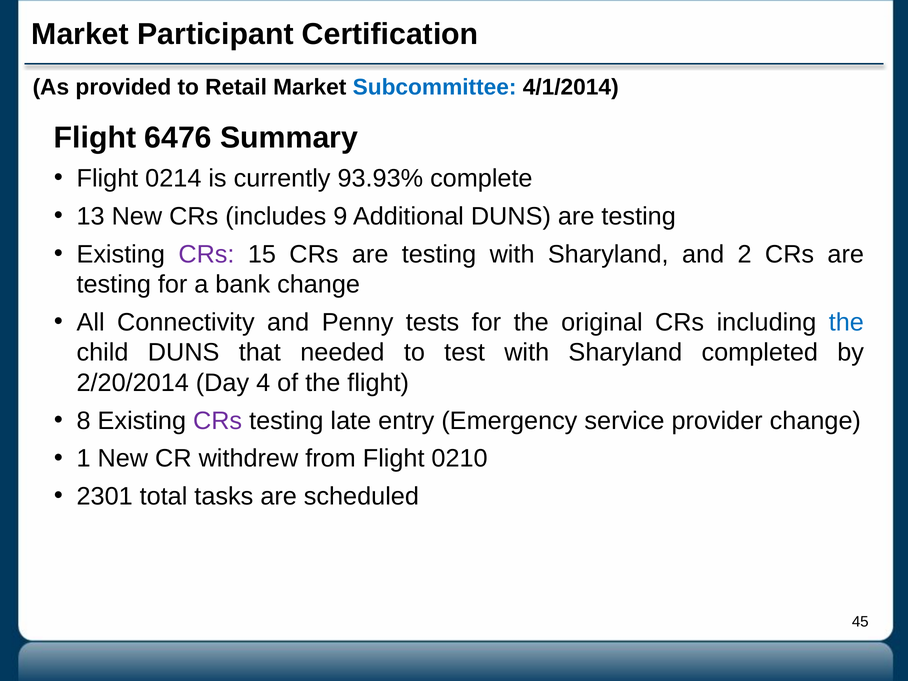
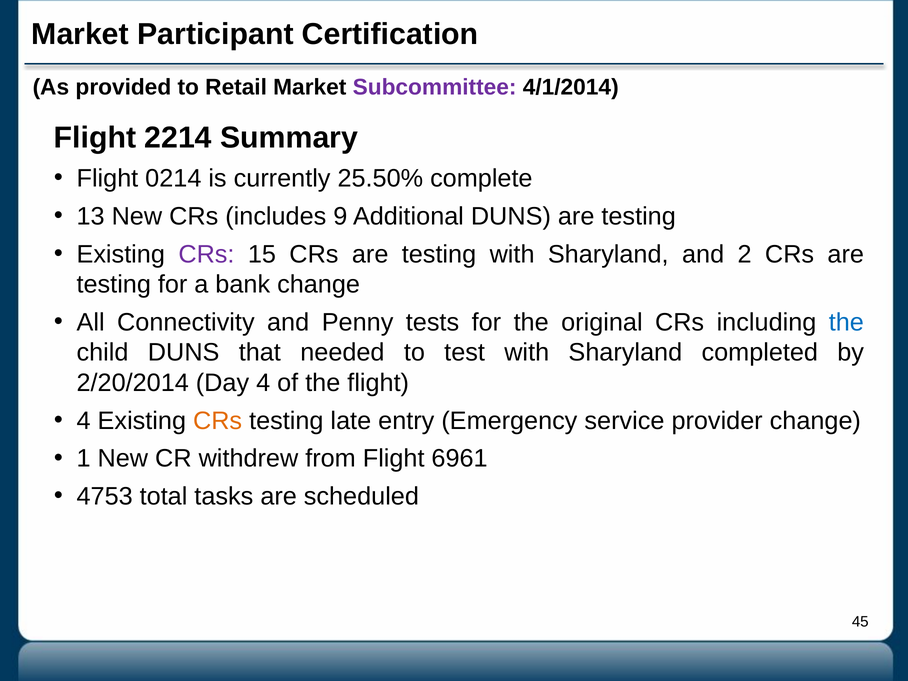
Subcommittee colour: blue -> purple (435, 87)
6476: 6476 -> 2214 (178, 138)
93.93%: 93.93% -> 25.50% (380, 179)
8: 8 -> 4 (84, 421)
CRs colour: purple -> orange (218, 421)
0210: 0210 -> 6961 (460, 459)
2301: 2301 -> 4753 (105, 497)
